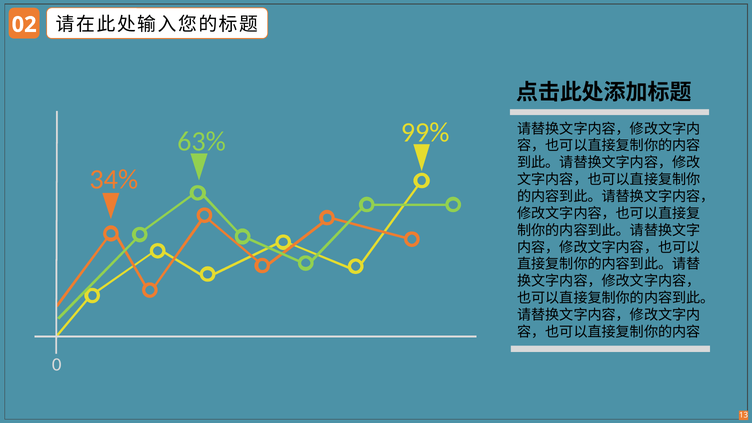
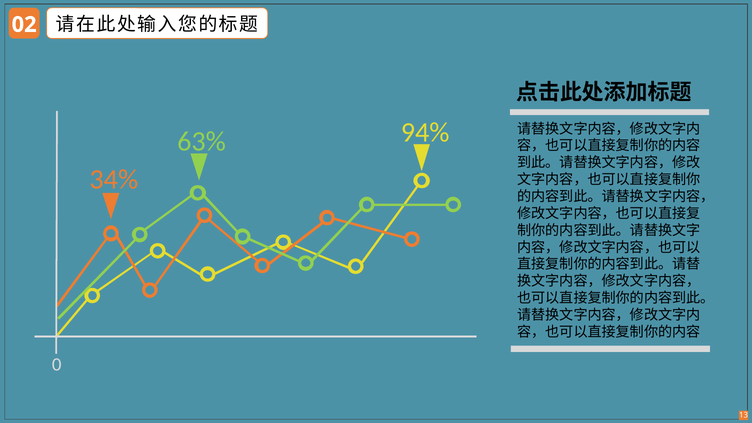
99%: 99% -> 94% (425, 133)
